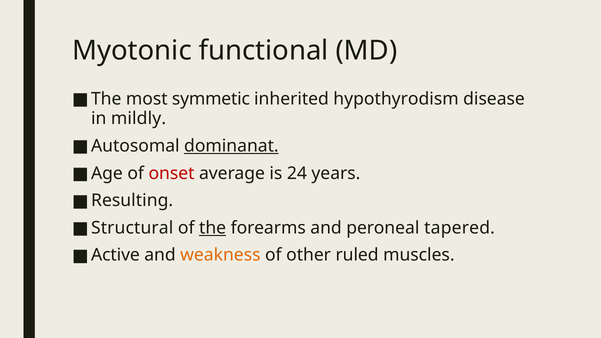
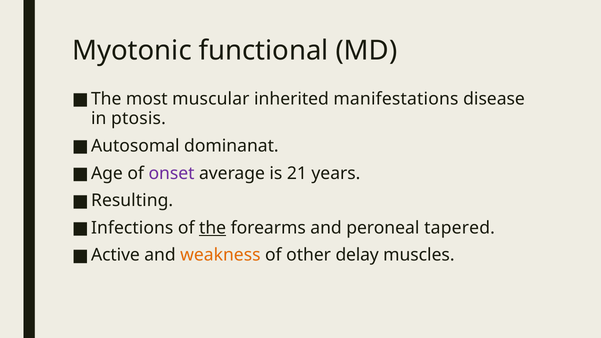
symmetic: symmetic -> muscular (211, 99)
hypothyrodism: hypothyrodism -> manifestations (396, 99)
mildly: mildly -> ptosis (138, 119)
dominanat underline: present -> none (231, 146)
onset colour: red -> purple (172, 173)
24: 24 -> 21 (297, 173)
Structural: Structural -> Infections (132, 228)
ruled: ruled -> delay (357, 255)
